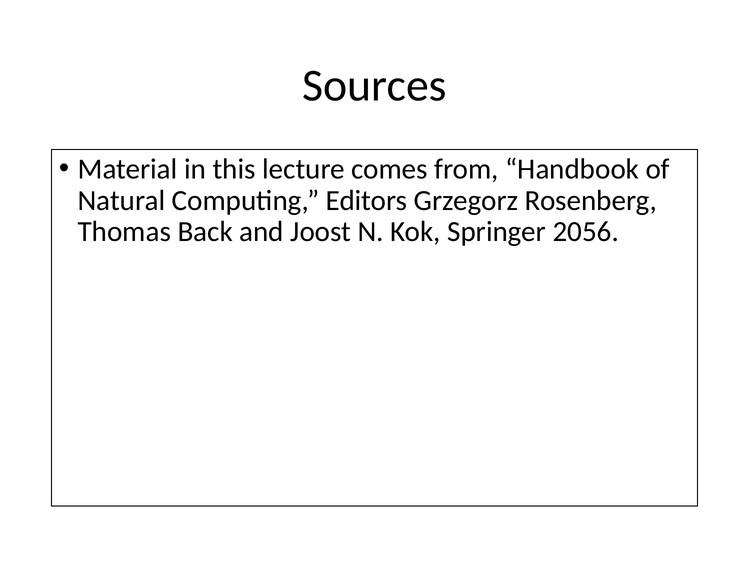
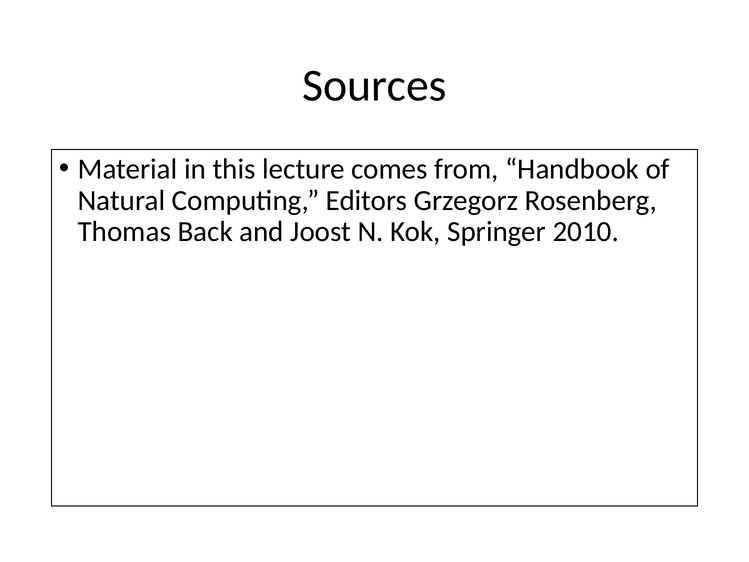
2056: 2056 -> 2010 (586, 232)
